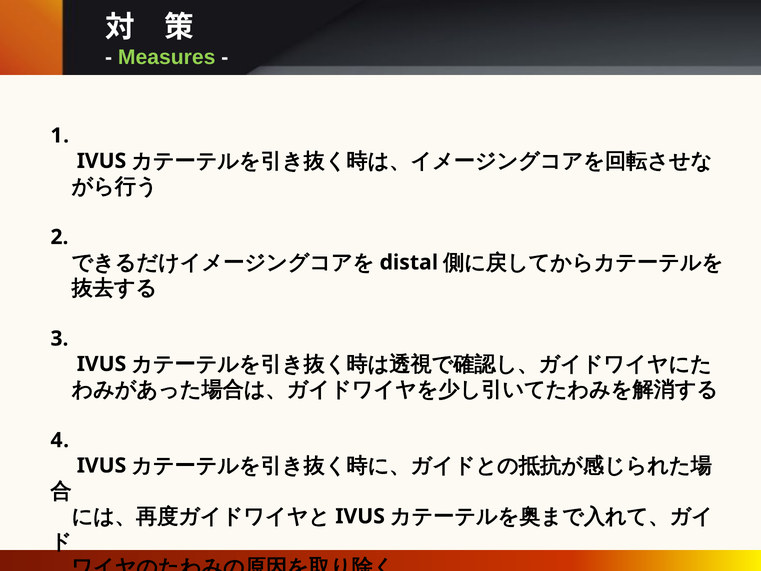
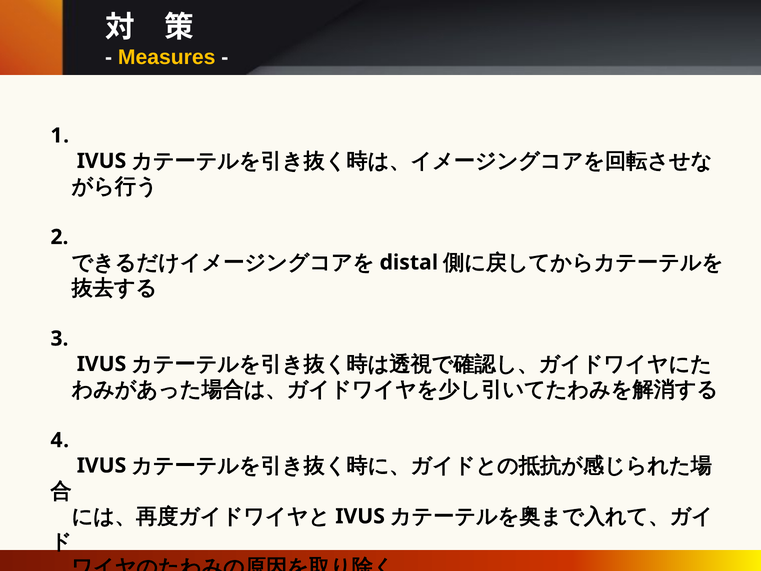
Measures colour: light green -> yellow (167, 57)
